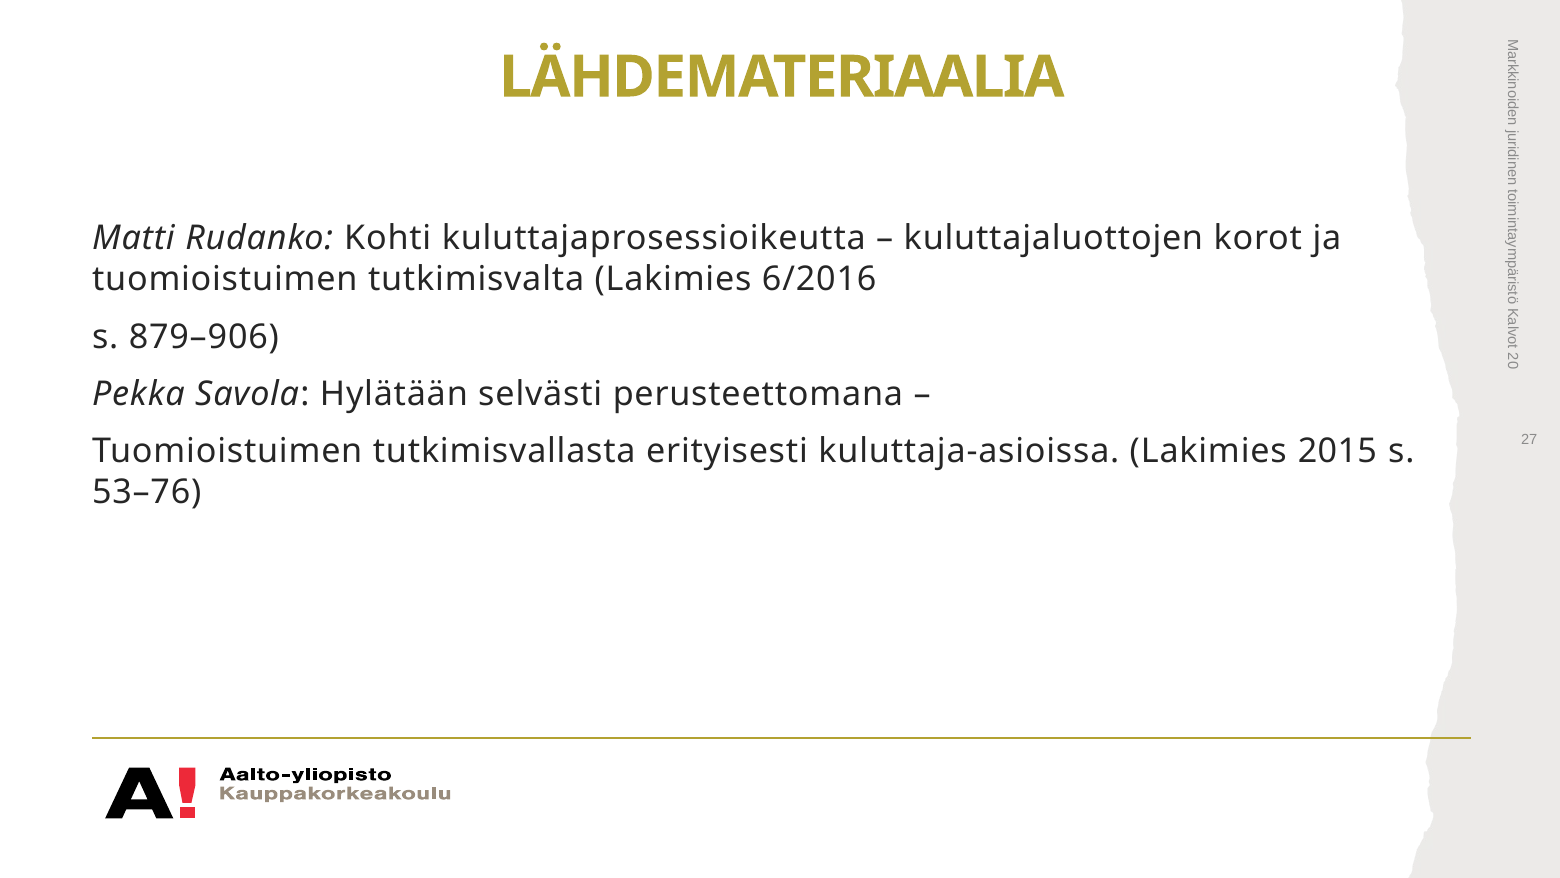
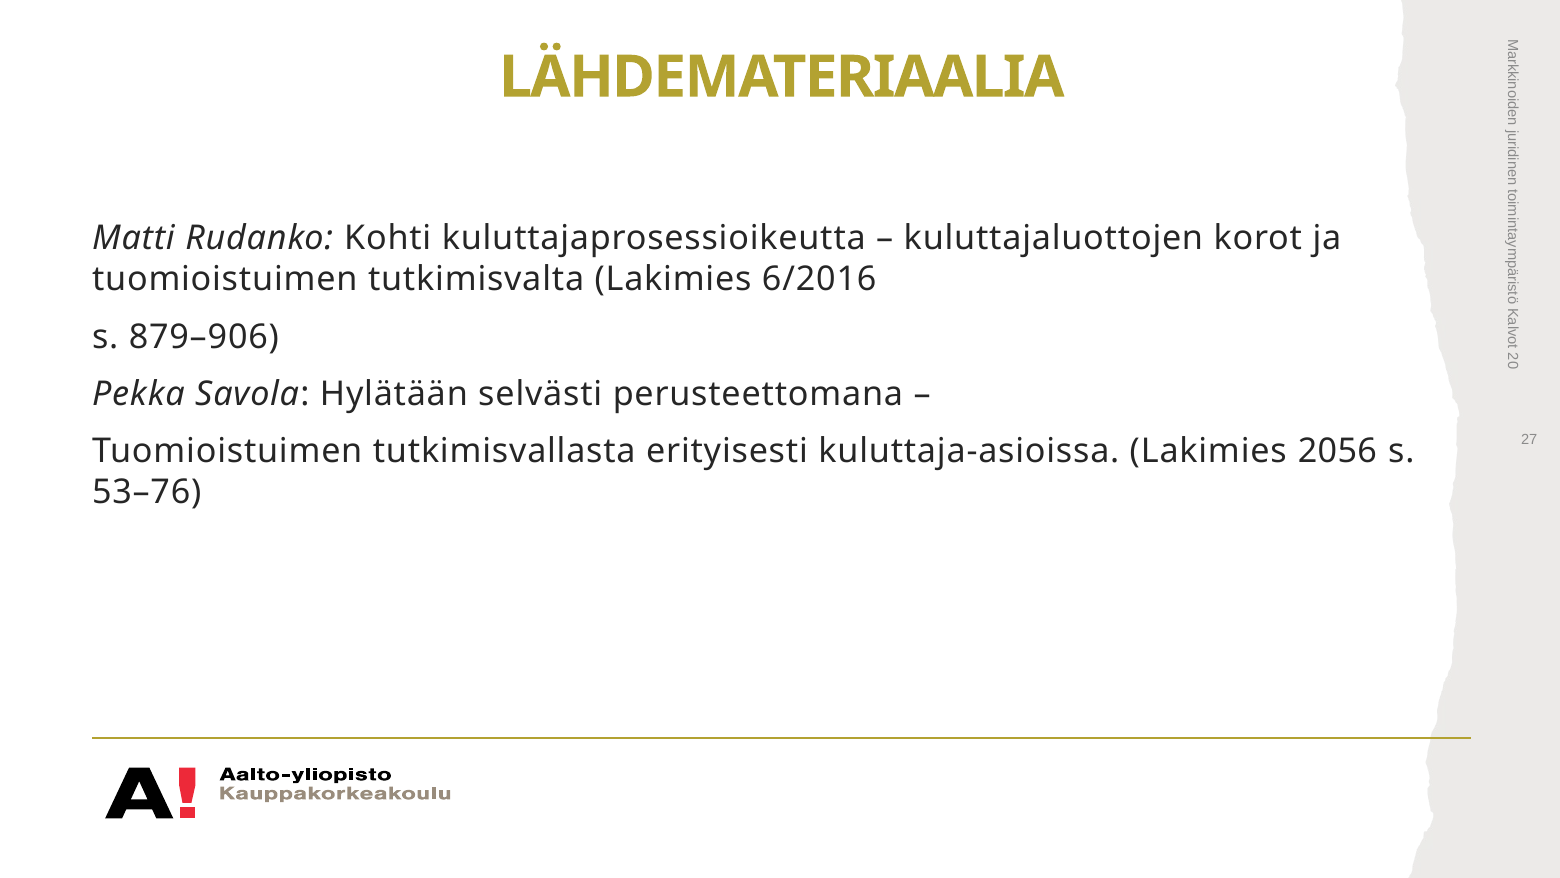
2015: 2015 -> 2056 (1337, 451)
